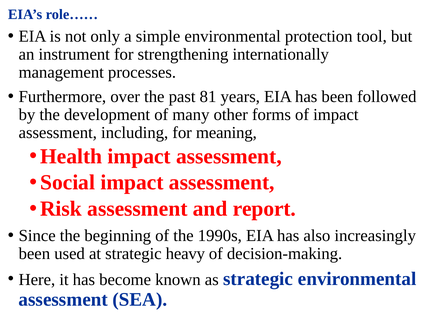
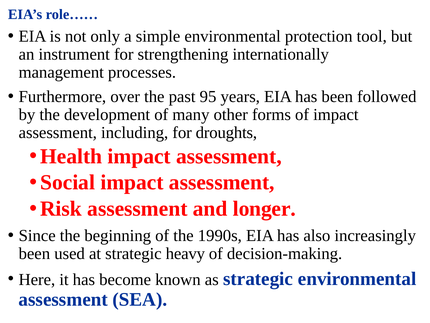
81: 81 -> 95 (208, 96)
meaning: meaning -> droughts (226, 132)
report: report -> longer (264, 208)
